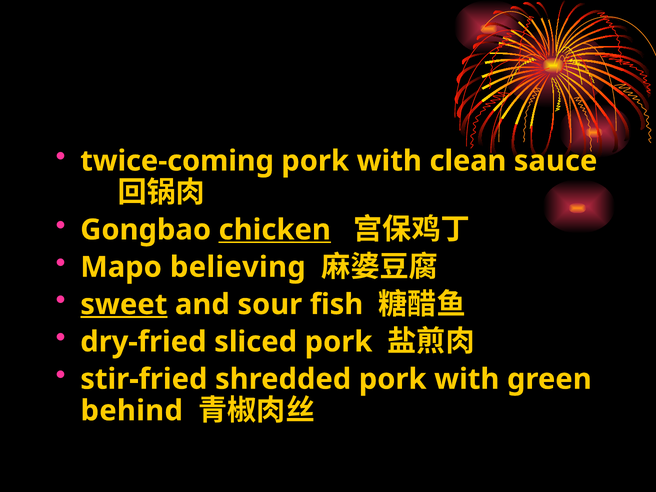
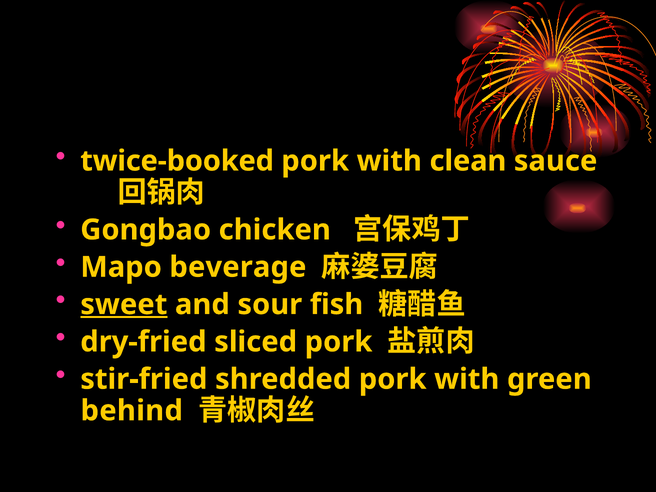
twice-coming: twice-coming -> twice-booked (177, 161)
chicken underline: present -> none (275, 230)
believing: believing -> beverage (238, 267)
